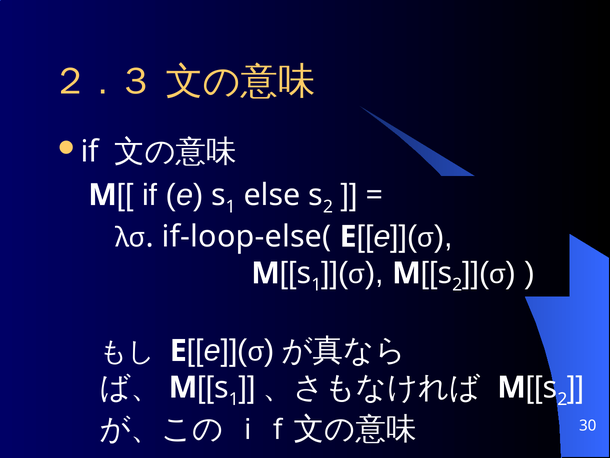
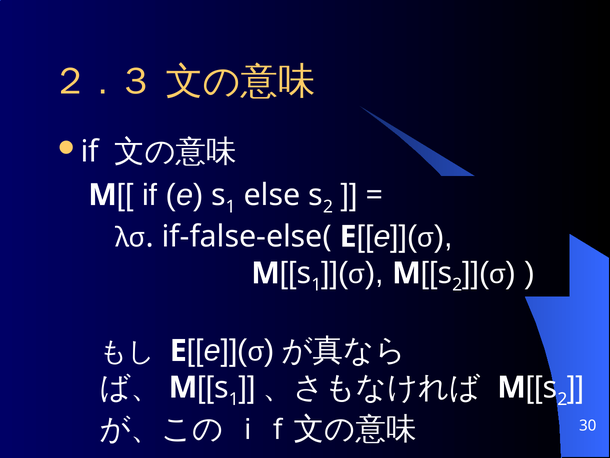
if-loop-else(: if-loop-else( -> if-false-else( (247, 236)
